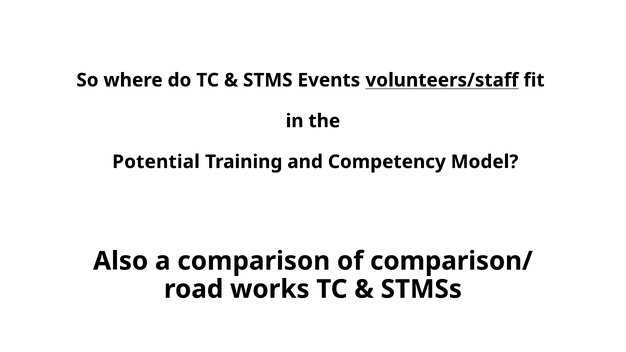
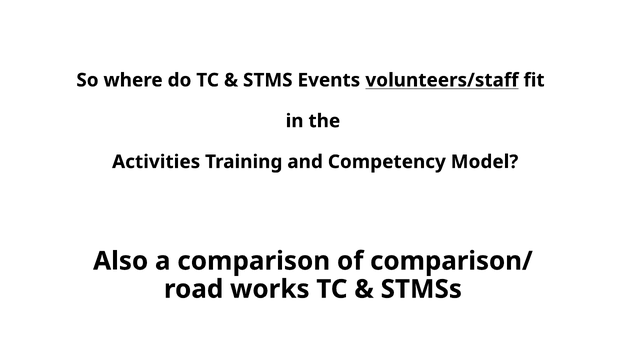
Potential: Potential -> Activities (156, 162)
